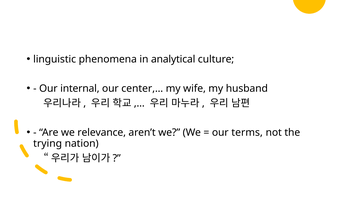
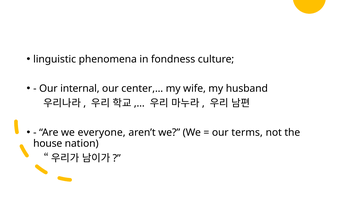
analytical: analytical -> fondness (173, 59)
relevance: relevance -> everyone (102, 132)
trying: trying -> house (48, 143)
